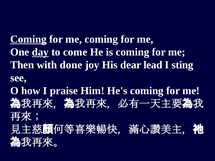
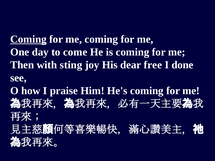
day underline: present -> none (40, 52)
done: done -> sting (71, 65)
lead: lead -> free (153, 65)
sting: sting -> done (182, 65)
